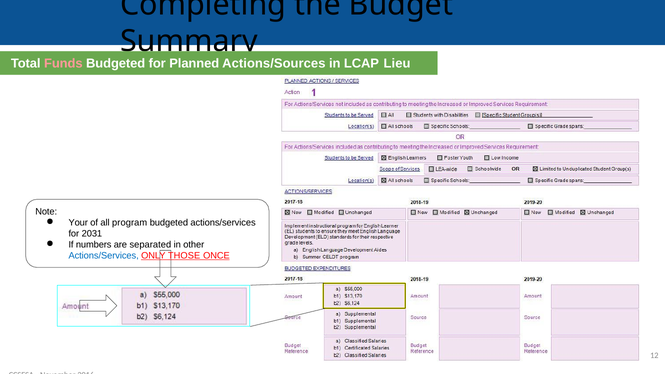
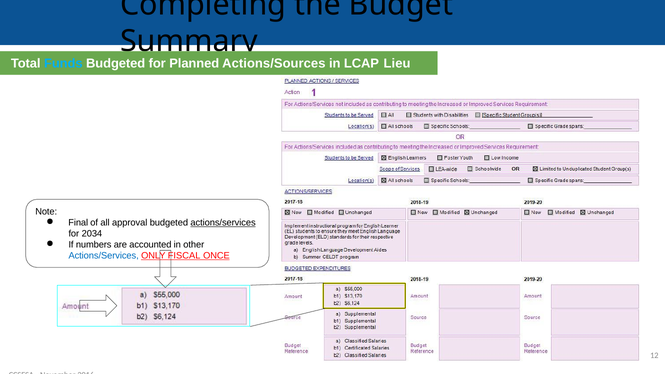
Funds colour: pink -> light blue (63, 64)
Your: Your -> Final (78, 223)
program: program -> approval (130, 223)
actions/services underline: none -> present (223, 223)
2031: 2031 -> 2034 (92, 234)
separated: separated -> accounted (150, 245)
THOSE: THOSE -> FISCAL (184, 256)
